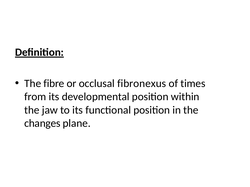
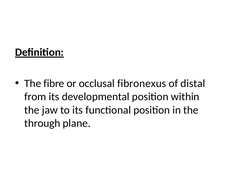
times: times -> distal (193, 84)
changes: changes -> through (42, 124)
